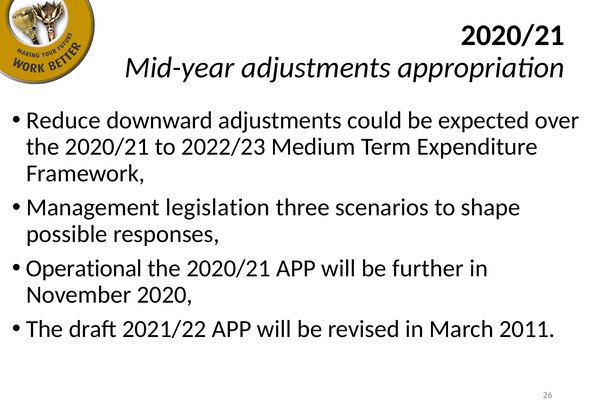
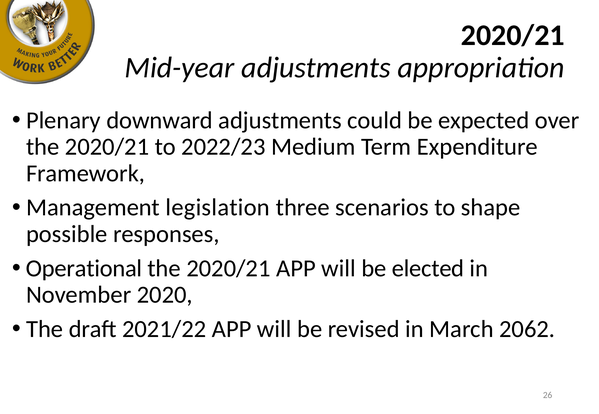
Reduce: Reduce -> Plenary (63, 121)
further: further -> elected (428, 269)
2011: 2011 -> 2062 (527, 329)
